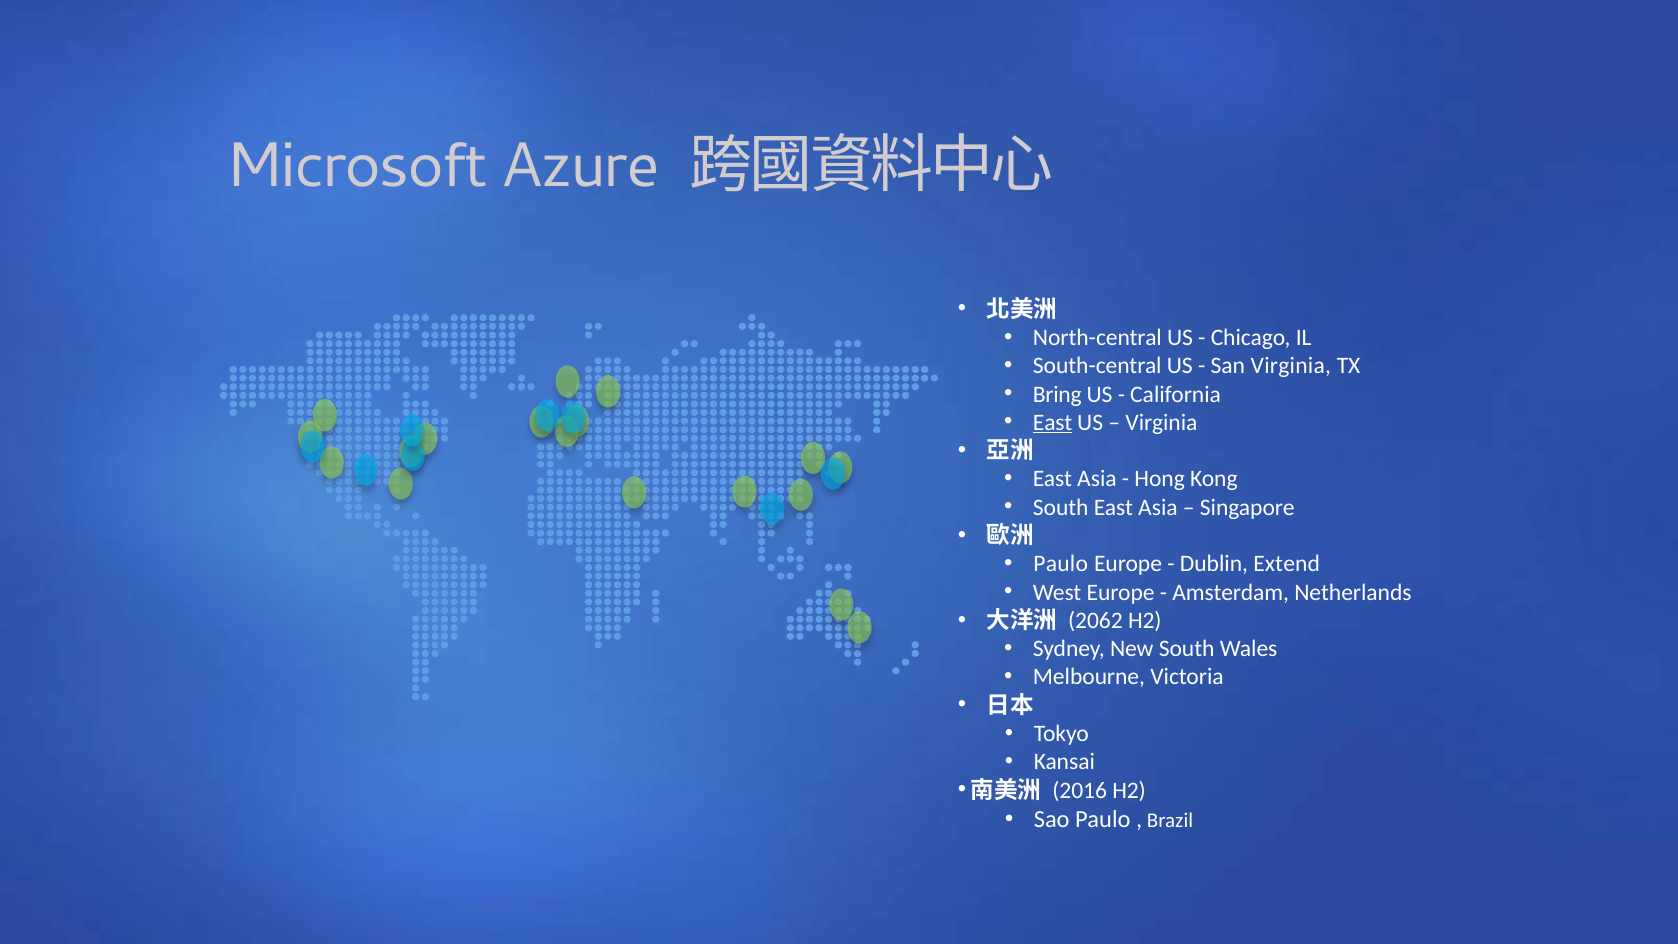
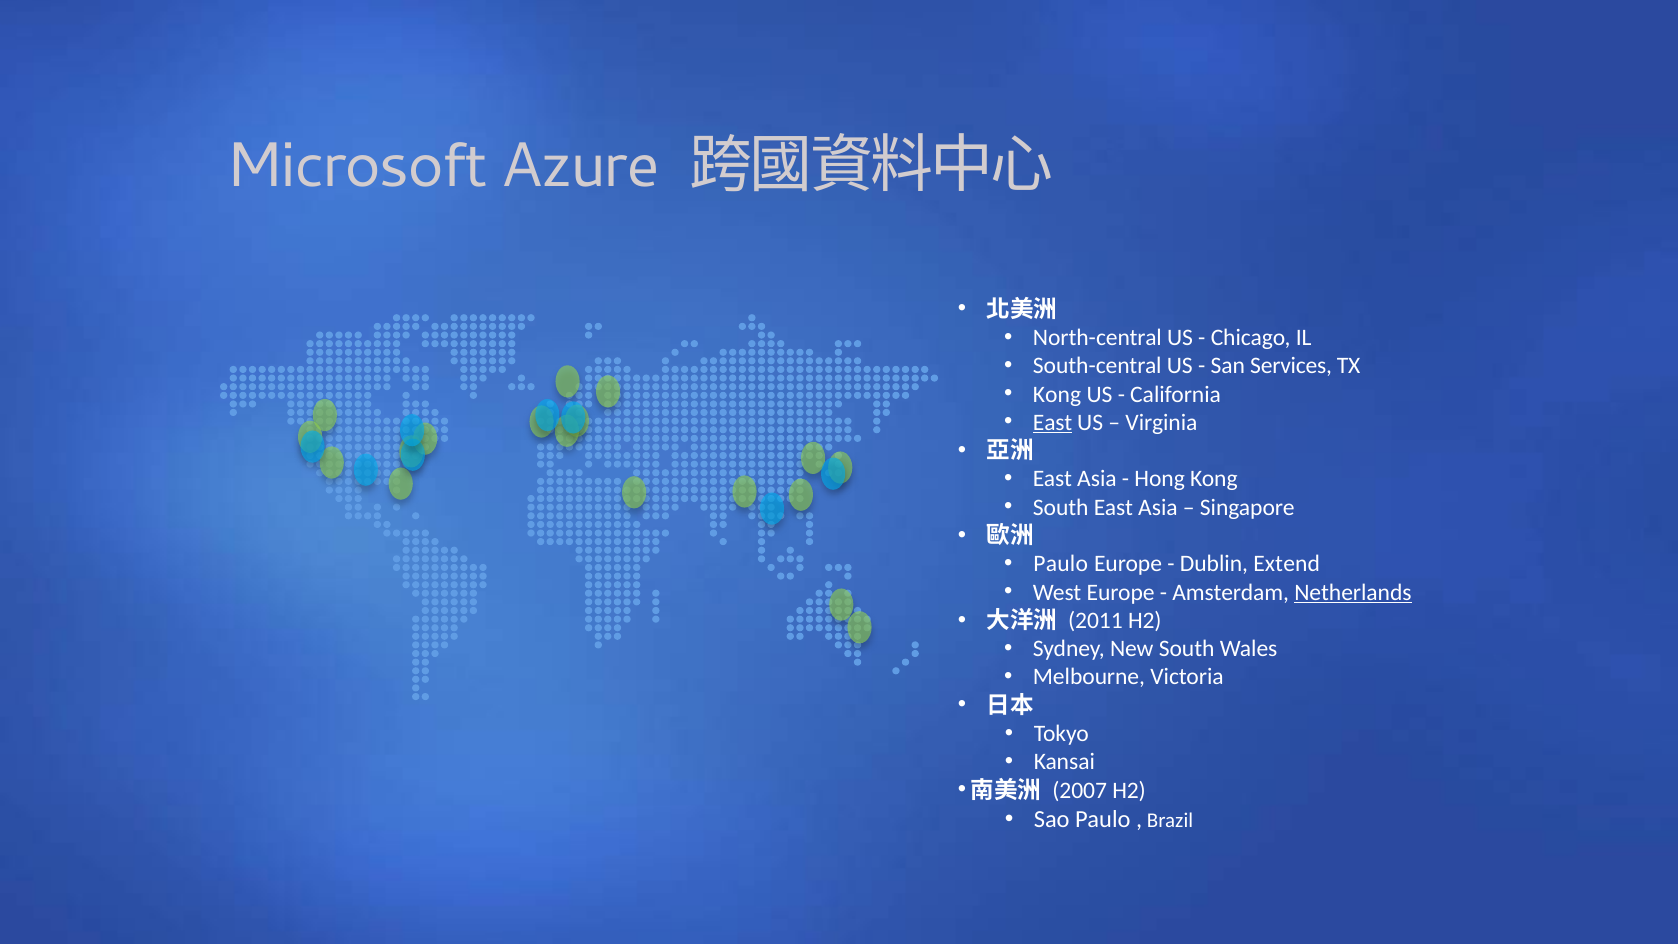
San Virginia: Virginia -> Services (1291, 366)
Bring: Bring -> Kong (1057, 394)
Netherlands underline: none -> present (1353, 592)
2062: 2062 -> 2011 (1095, 621)
2016: 2016 -> 2007 (1080, 790)
